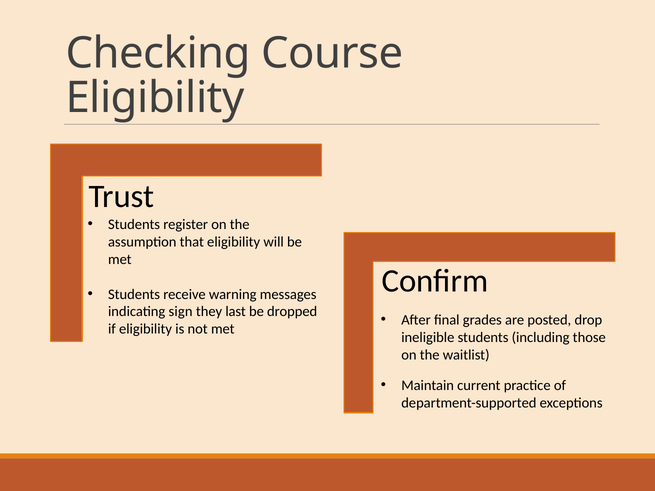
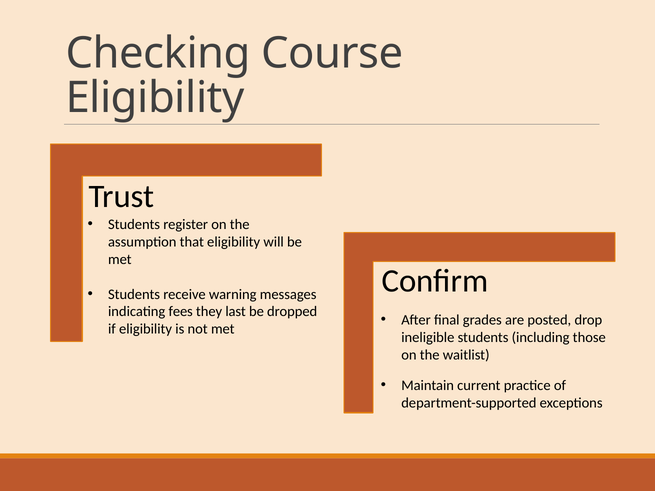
sign: sign -> fees (181, 312)
